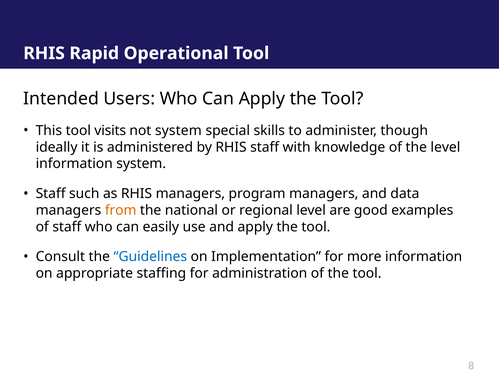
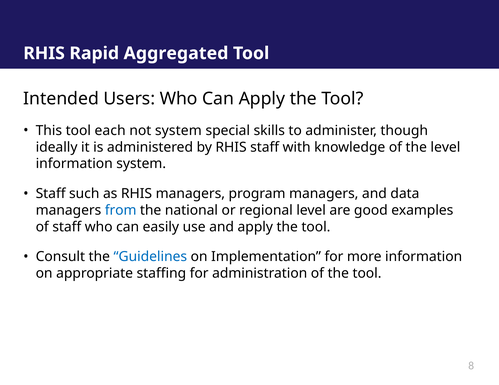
Operational: Operational -> Aggregated (176, 53)
visits: visits -> each (110, 131)
from colour: orange -> blue (121, 211)
